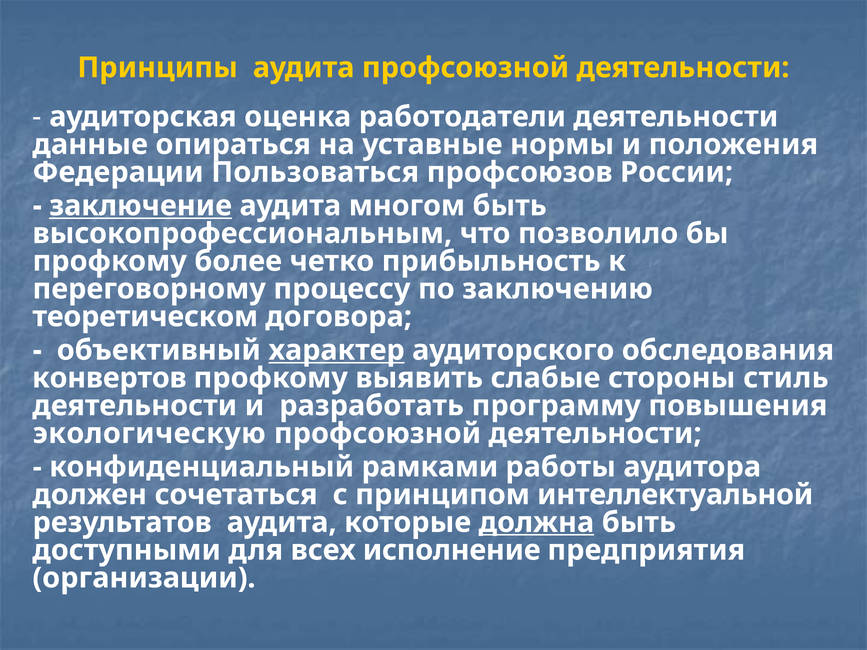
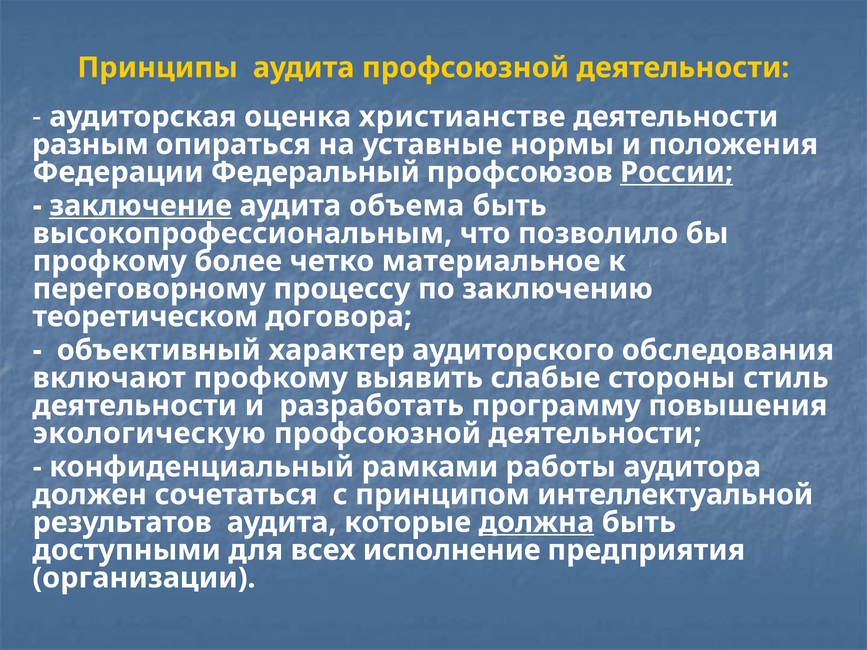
работодатели: работодатели -> христианстве (462, 117)
данные: данные -> разным (90, 145)
Пользоваться: Пользоваться -> Федеральный (315, 172)
России underline: none -> present (677, 172)
многом: многом -> объема (407, 206)
прибыльность: прибыльность -> материальное (491, 261)
характер underline: present -> none (337, 350)
конвертов: конвертов -> включают (109, 378)
